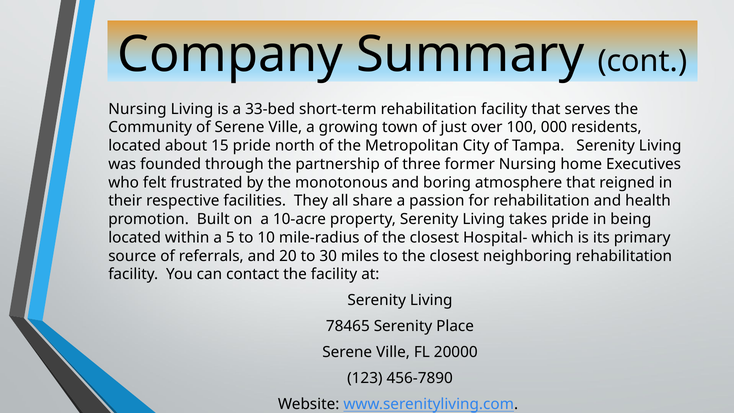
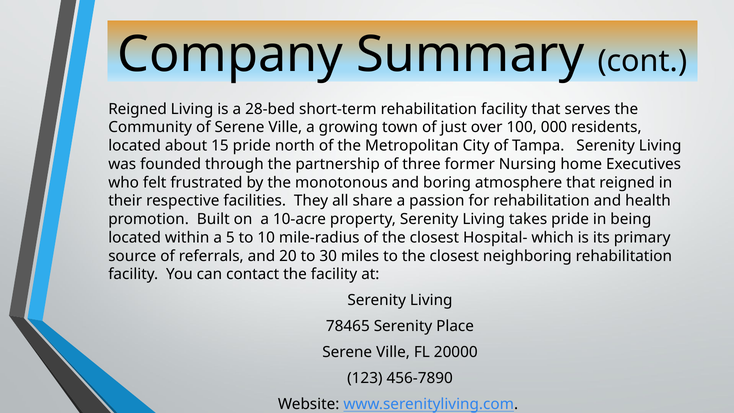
Nursing: Nursing -> Reigned (138, 109)
33-bed: 33-bed -> 28-bed (270, 109)
